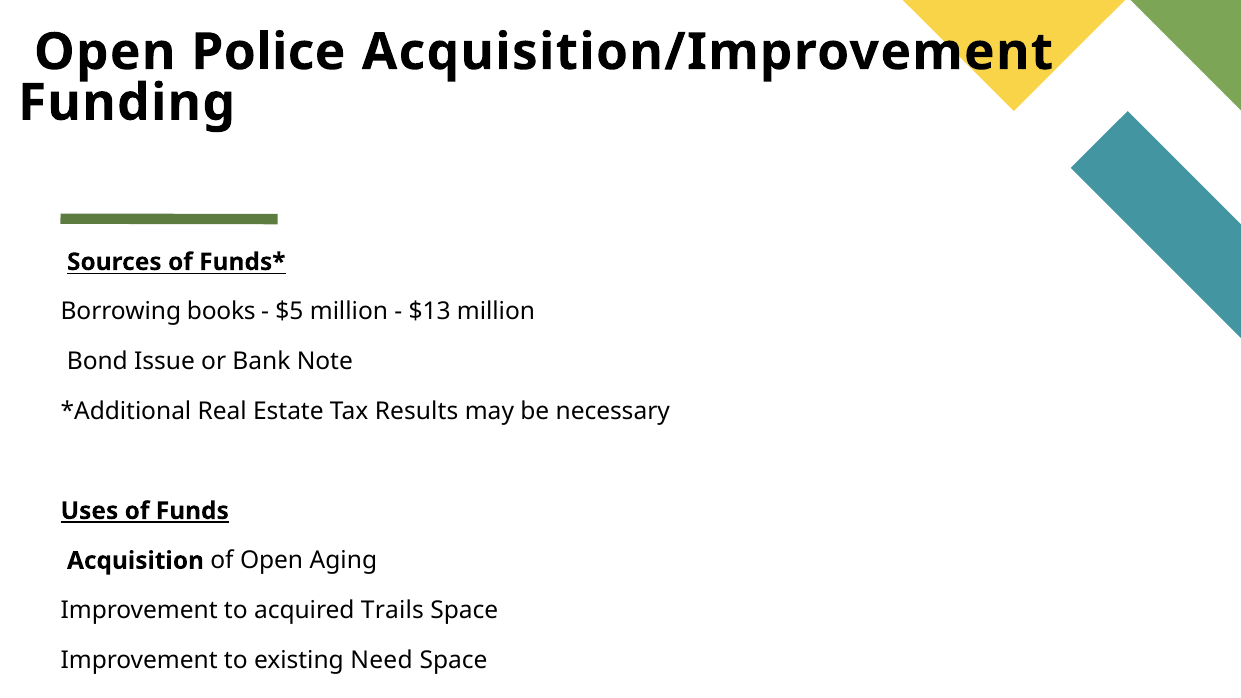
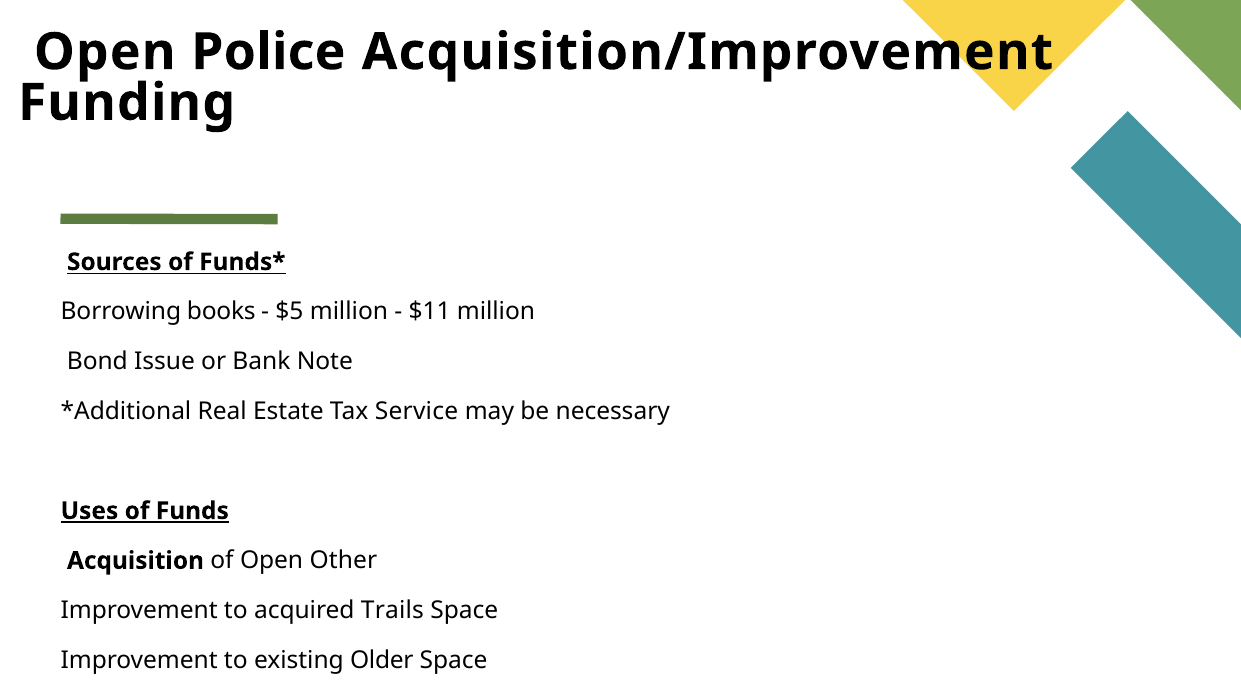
$13: $13 -> $11 (430, 312)
Results: Results -> Service (417, 411)
Aging: Aging -> Other (343, 561)
Need: Need -> Older (382, 660)
